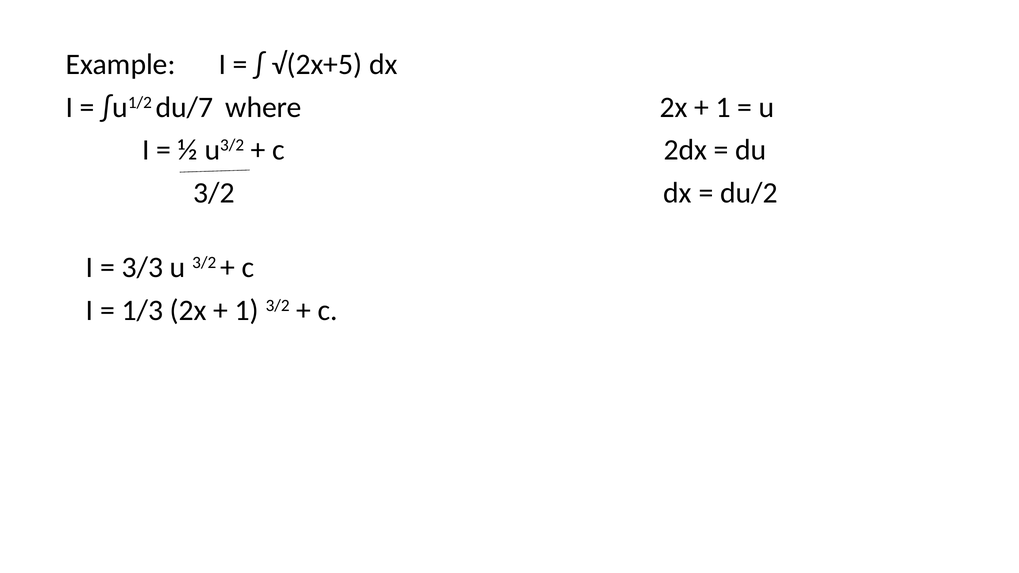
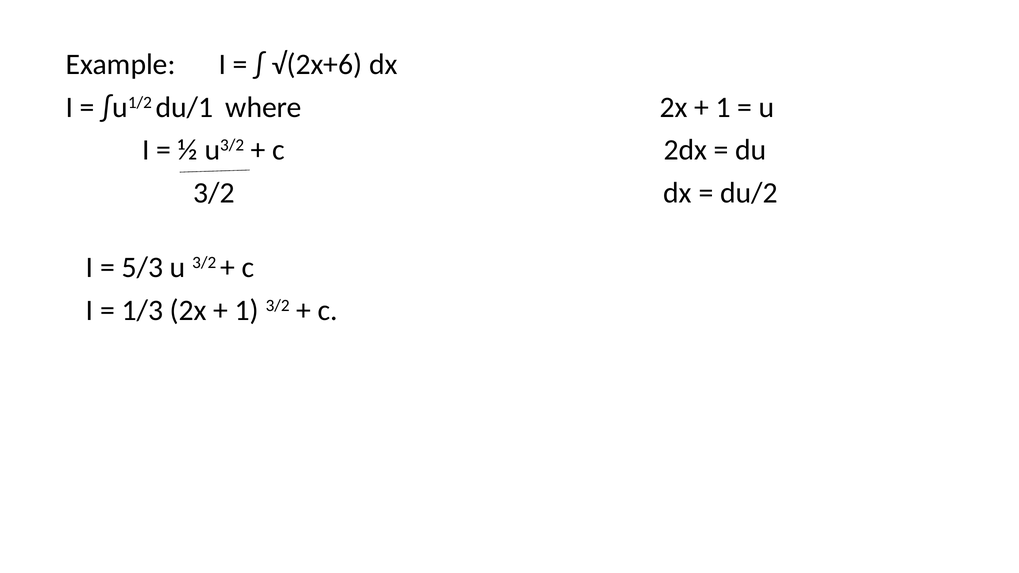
√(2x+5: √(2x+5 -> √(2x+6 (317, 65)
du/7: du/7 -> du/1 (185, 107)
3/3: 3/3 -> 5/3 (142, 268)
